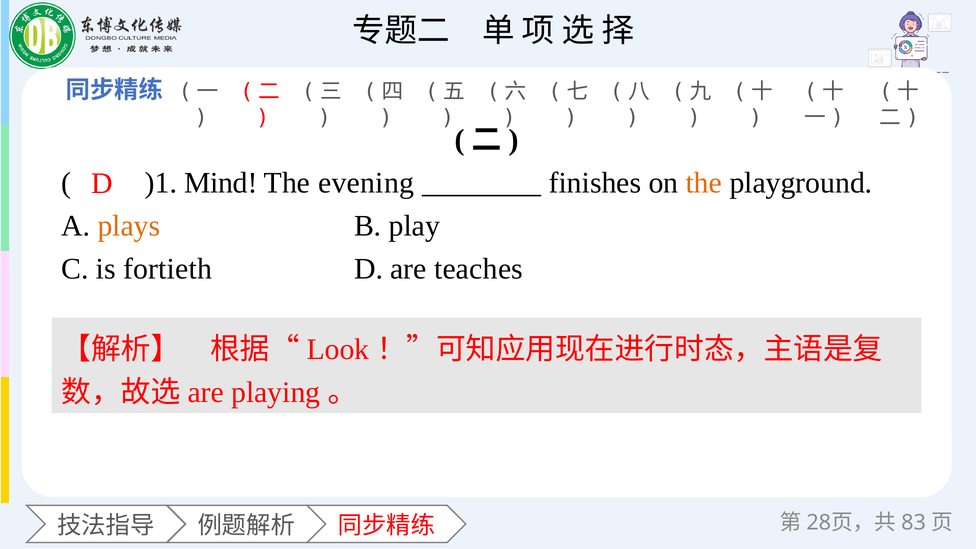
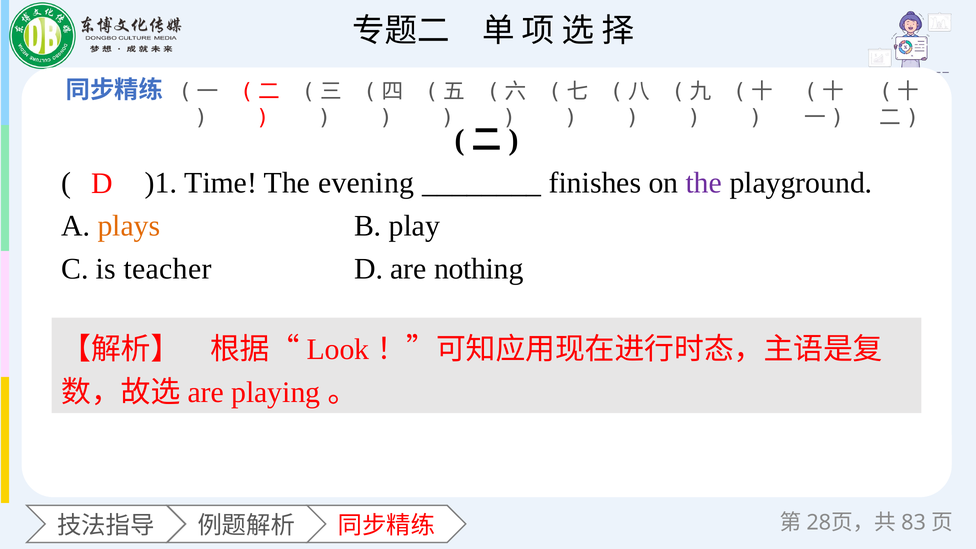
Mind: Mind -> Time (221, 183)
the colour: orange -> purple (704, 183)
fortieth: fortieth -> teacher (168, 269)
teaches: teaches -> nothing (479, 269)
